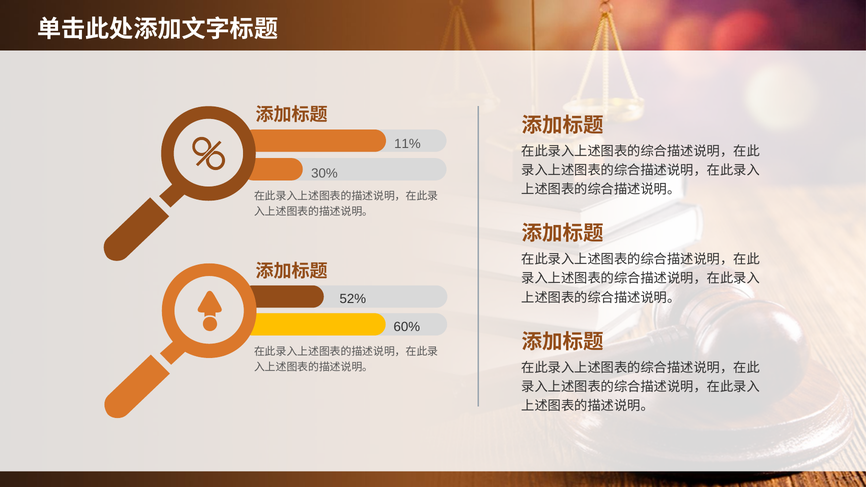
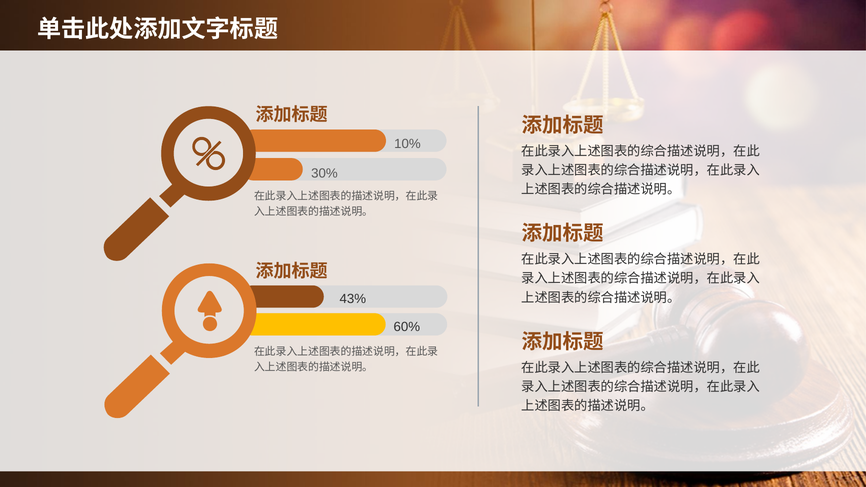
11%: 11% -> 10% (407, 144)
52%: 52% -> 43% (353, 299)
